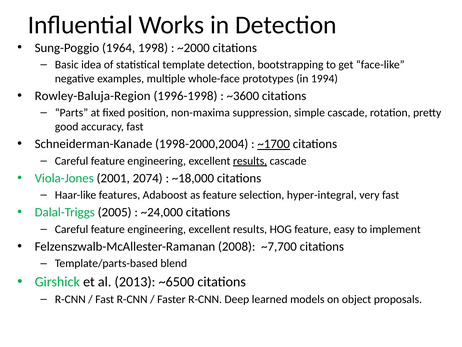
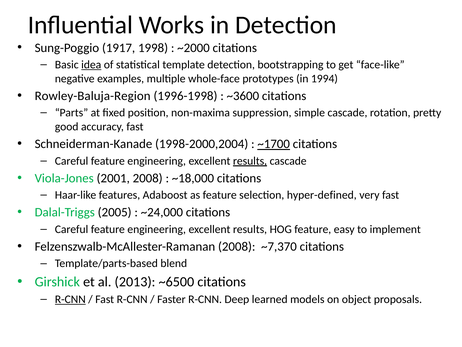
1964: 1964 -> 1917 (119, 48)
idea underline: none -> present (91, 65)
2001 2074: 2074 -> 2008 (148, 178)
hyper-integral: hyper-integral -> hyper-defined (322, 195)
~7,700: ~7,700 -> ~7,370 (279, 246)
R-CNN underline: none -> present (70, 299)
